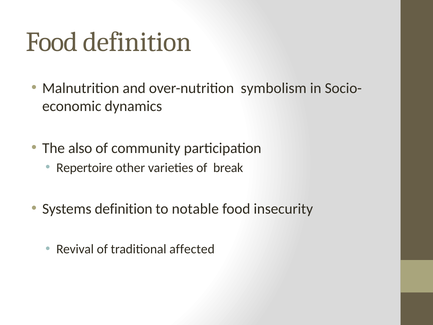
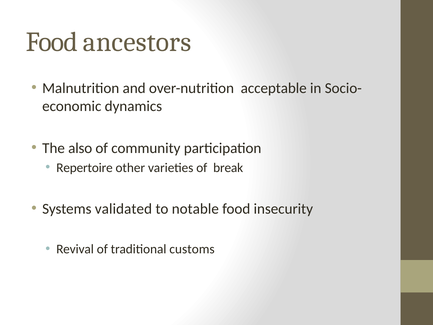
Food definition: definition -> ancestors (137, 42)
symbolism: symbolism -> acceptable (274, 88)
Systems definition: definition -> validated (123, 209)
affected: affected -> customs (192, 249)
